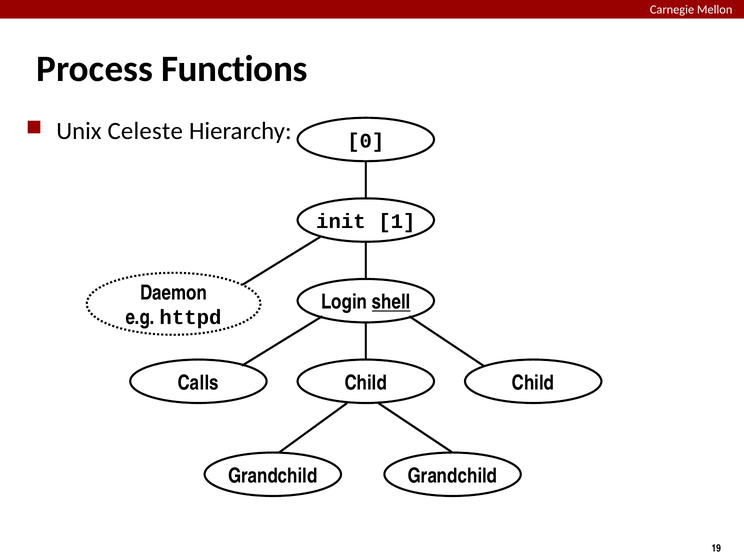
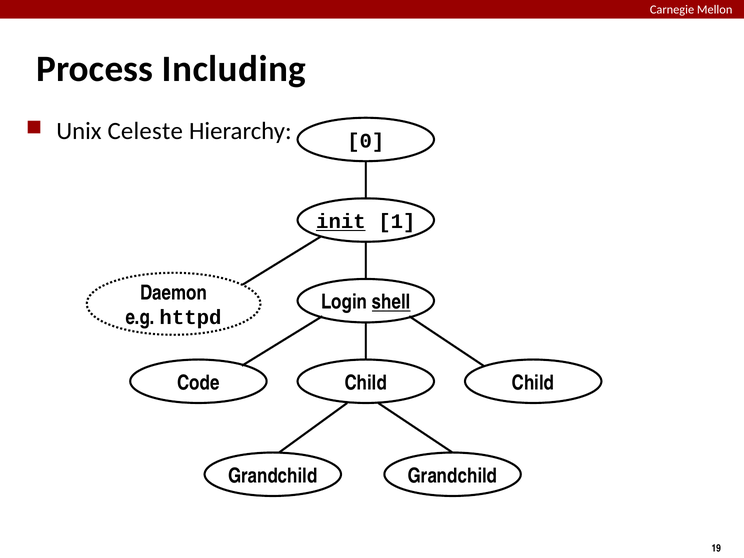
Functions: Functions -> Including (234, 69)
init underline: none -> present (341, 222)
Calls: Calls -> Code (198, 383)
